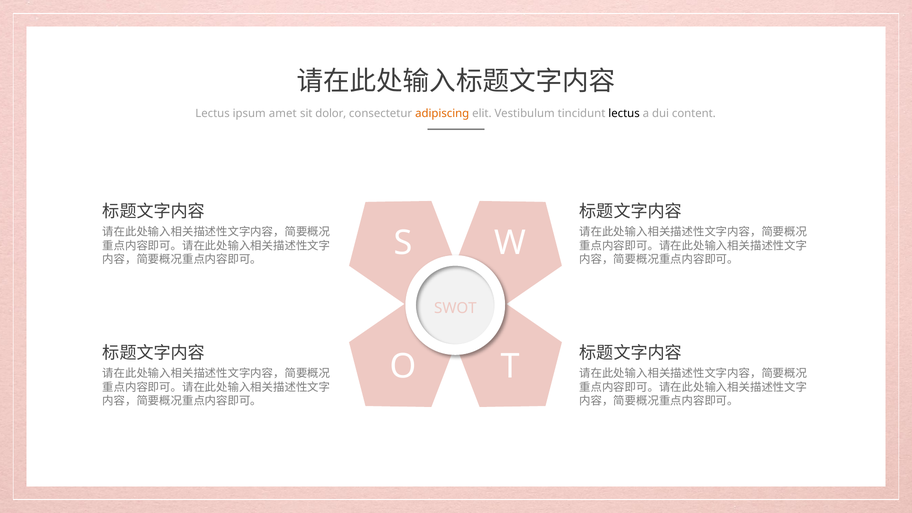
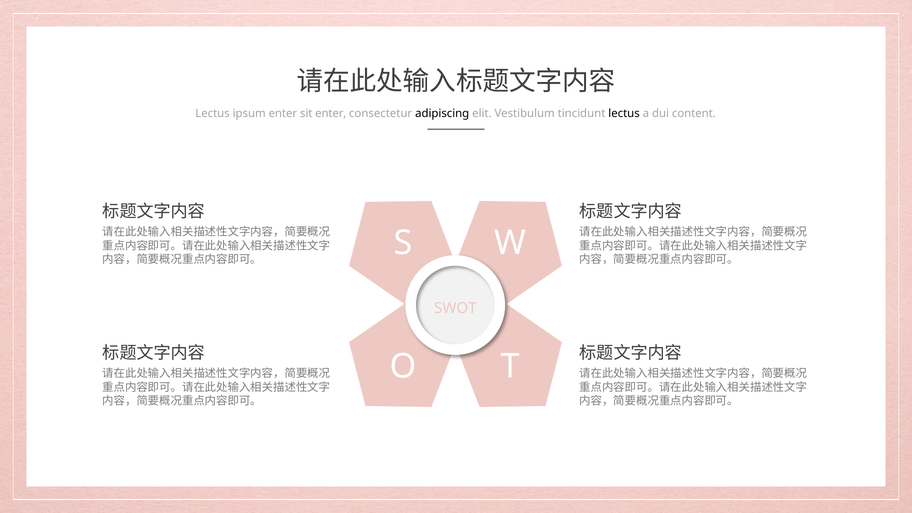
ipsum amet: amet -> enter (283, 113)
sit dolor: dolor -> enter (331, 113)
adipiscing colour: orange -> black (442, 113)
